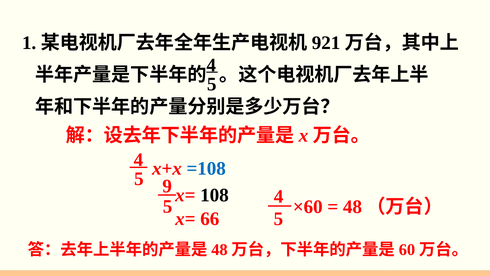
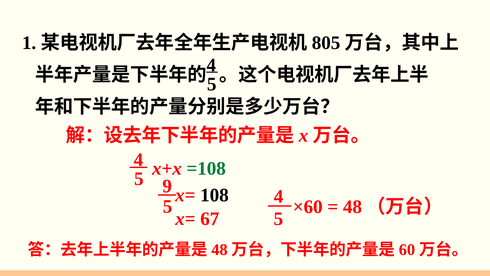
921: 921 -> 805 (326, 43)
=108 colour: blue -> green (206, 168)
66: 66 -> 67 (210, 219)
